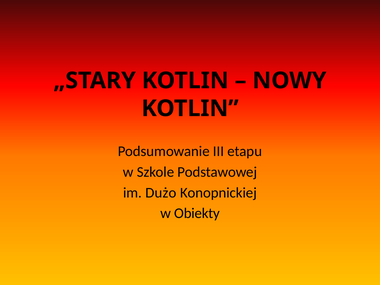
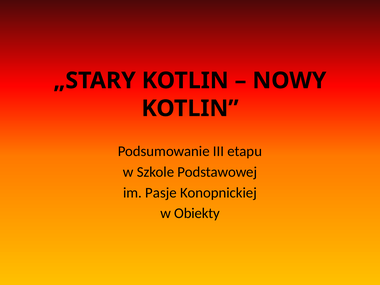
Dużo: Dużo -> Pasje (161, 193)
